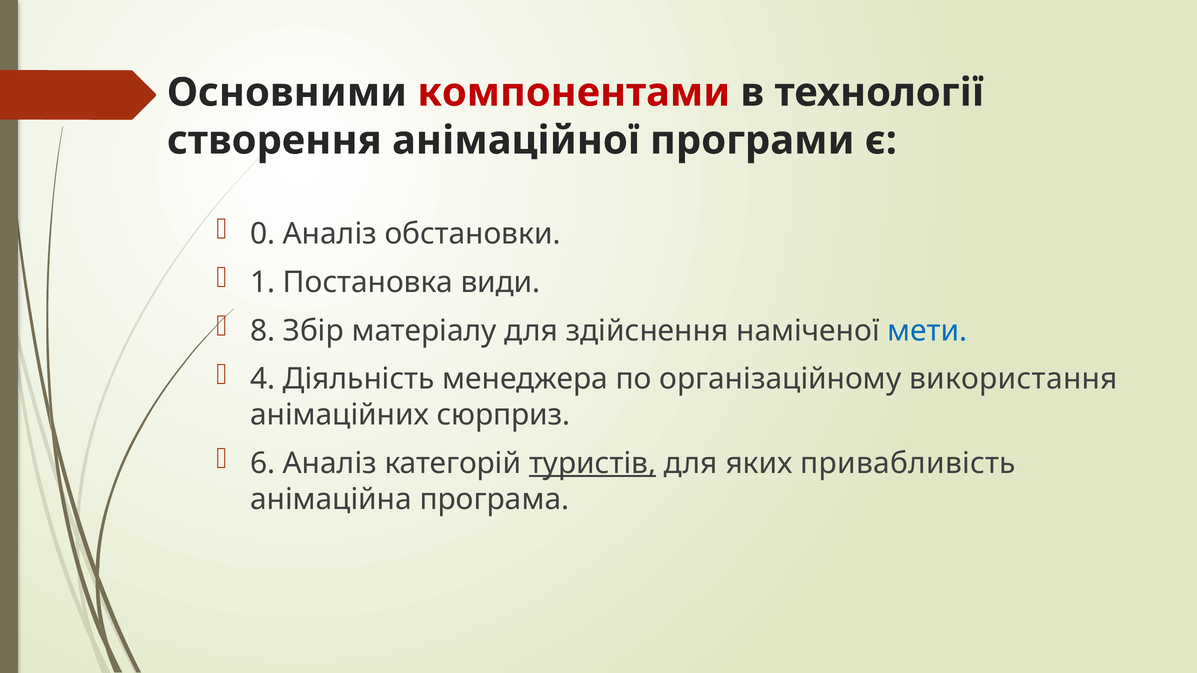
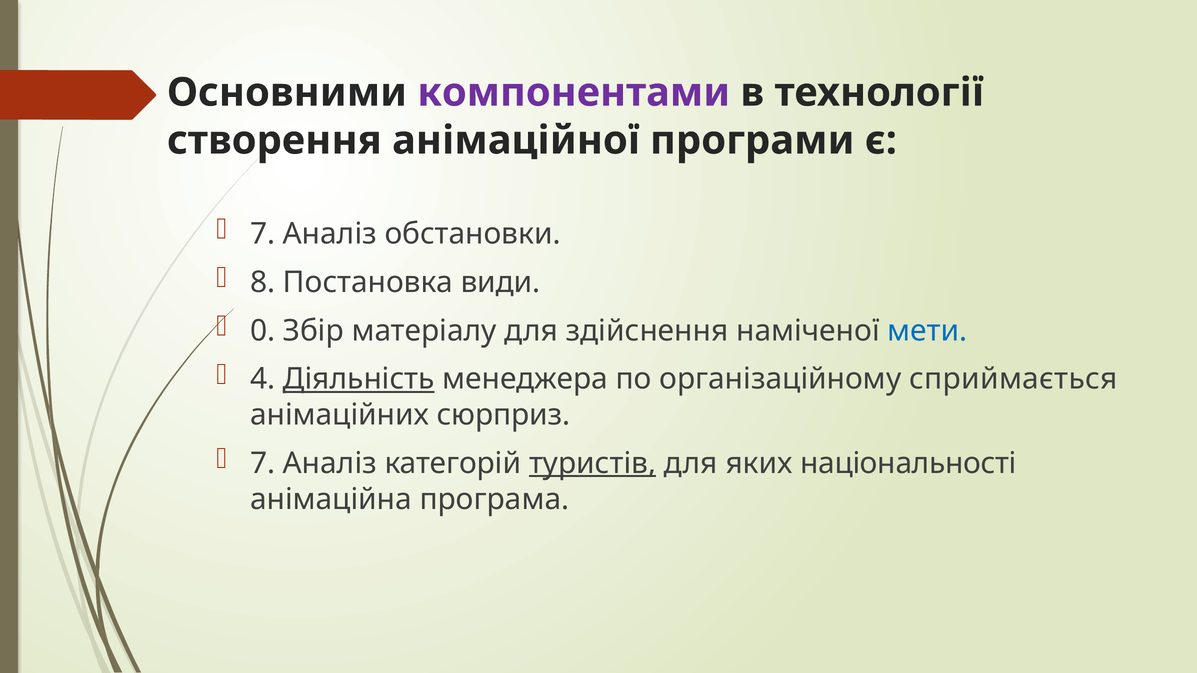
компонентами colour: red -> purple (574, 93)
0: 0 -> 7 (263, 234)
1: 1 -> 8 (263, 282)
8: 8 -> 0 (263, 331)
Діяльність underline: none -> present (359, 379)
використання: використання -> сприймається (1013, 379)
6: 6 -> 7 (263, 463)
привабливість: привабливість -> національності (908, 463)
